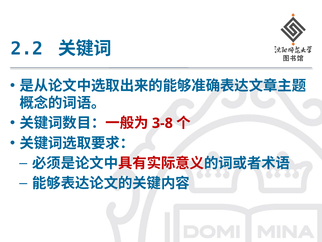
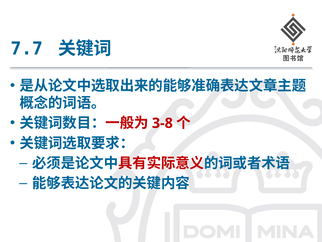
2.2: 2.2 -> 7.7 (27, 49)
